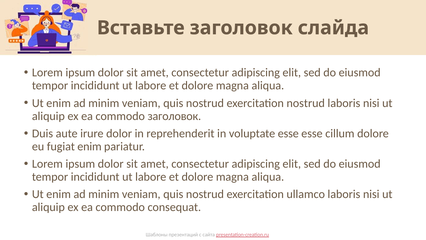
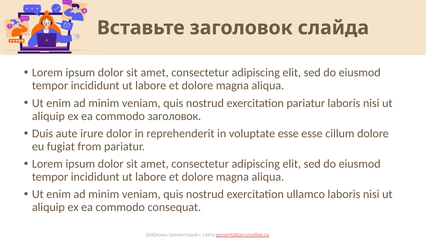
exercitation nostrud: nostrud -> pariatur (306, 103)
fugiat enim: enim -> from (89, 146)
